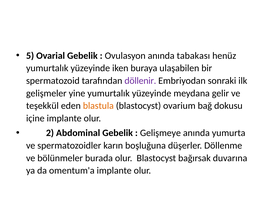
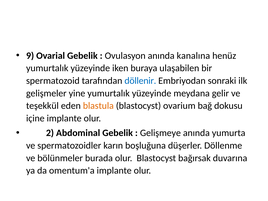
5: 5 -> 9 (30, 56)
tabakası: tabakası -> kanalına (193, 56)
döllenir colour: purple -> blue (140, 81)
